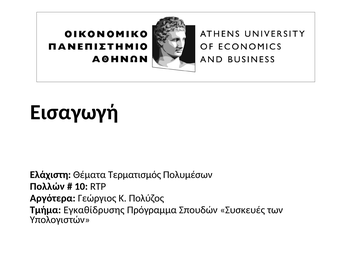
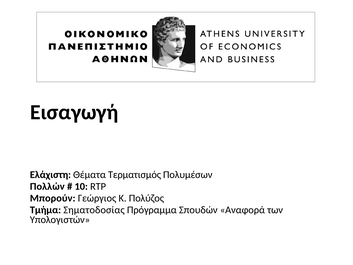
Αργότερα: Αργότερα -> Μπορούν (53, 198)
Εγκαθίδρυσης: Εγκαθίδρυσης -> Σηματοδοσίας (94, 210)
Συσκευές: Συσκευές -> Αναφορά (242, 210)
